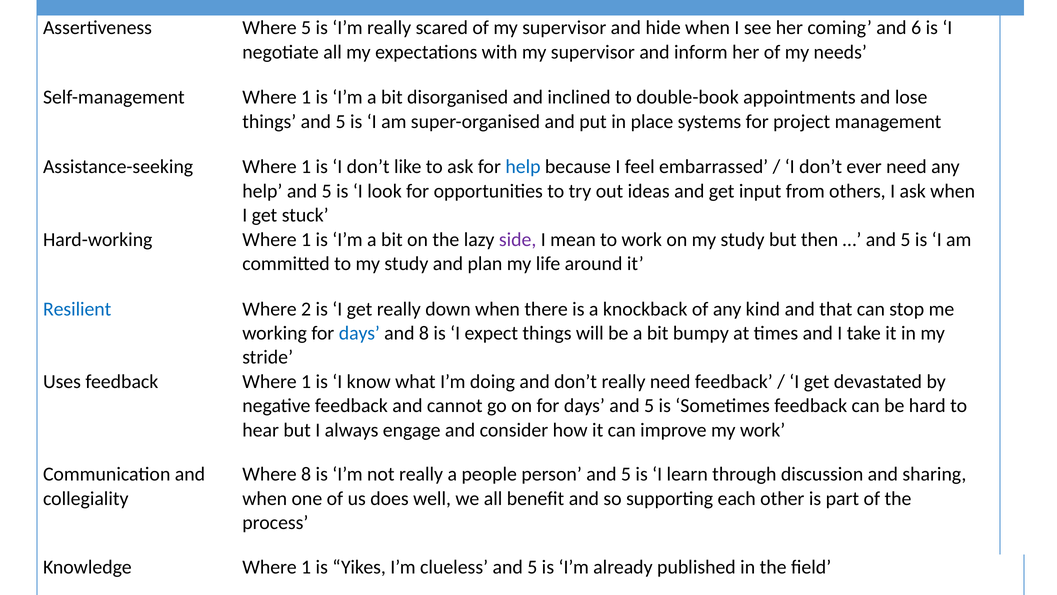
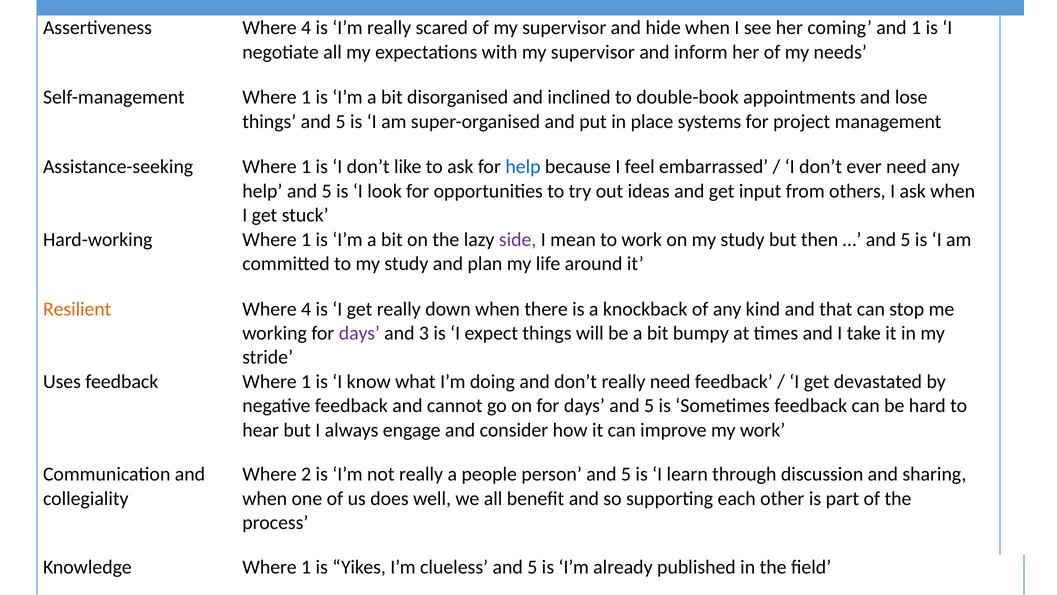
Assertiveness Where 5: 5 -> 4 (306, 28)
and 6: 6 -> 1 (916, 28)
Resilient colour: blue -> orange (77, 309)
2: 2 -> 4 (306, 309)
days colour: blue -> purple (359, 333)
and 8: 8 -> 3 (424, 333)
Where 8: 8 -> 2 (306, 474)
